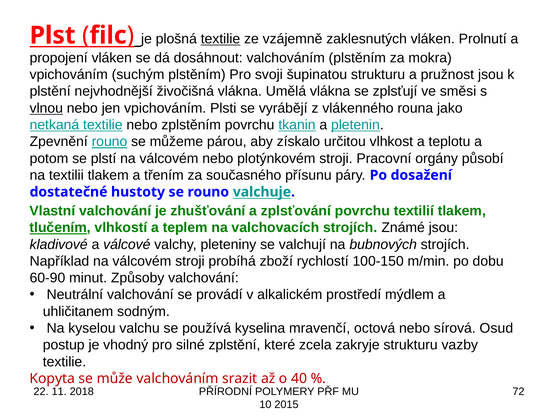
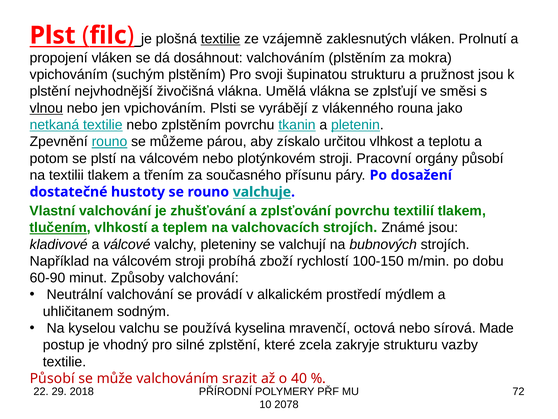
Osud: Osud -> Made (496, 328)
Kopyta: Kopyta -> Působí (52, 378)
11: 11 -> 29 (59, 391)
2015: 2015 -> 2078 (286, 404)
